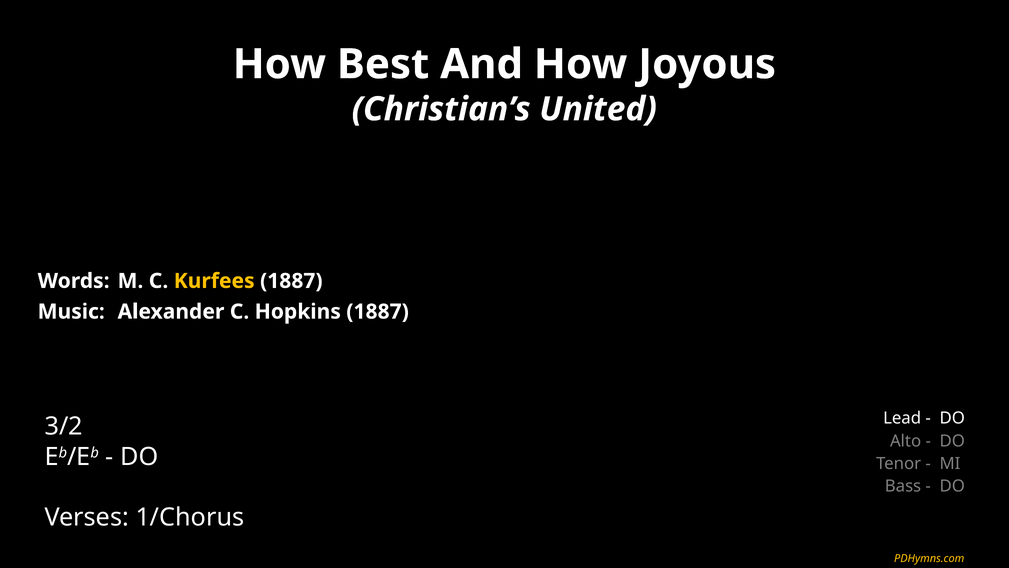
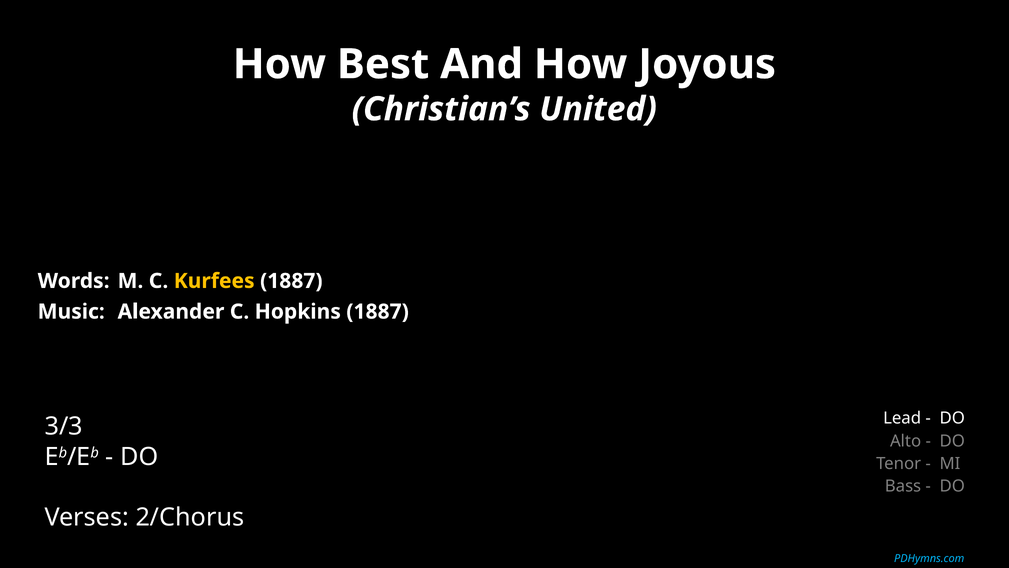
3/2: 3/2 -> 3/3 (64, 426)
1/Chorus: 1/Chorus -> 2/Chorus (190, 517)
PDHymns.com colour: yellow -> light blue (929, 558)
